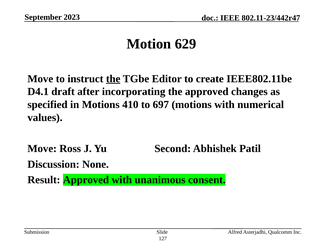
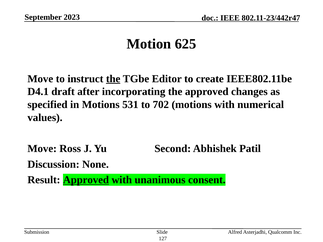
629: 629 -> 625 (186, 44)
410: 410 -> 531 (130, 105)
697: 697 -> 702 (161, 105)
Approved underline: none -> present (86, 180)
